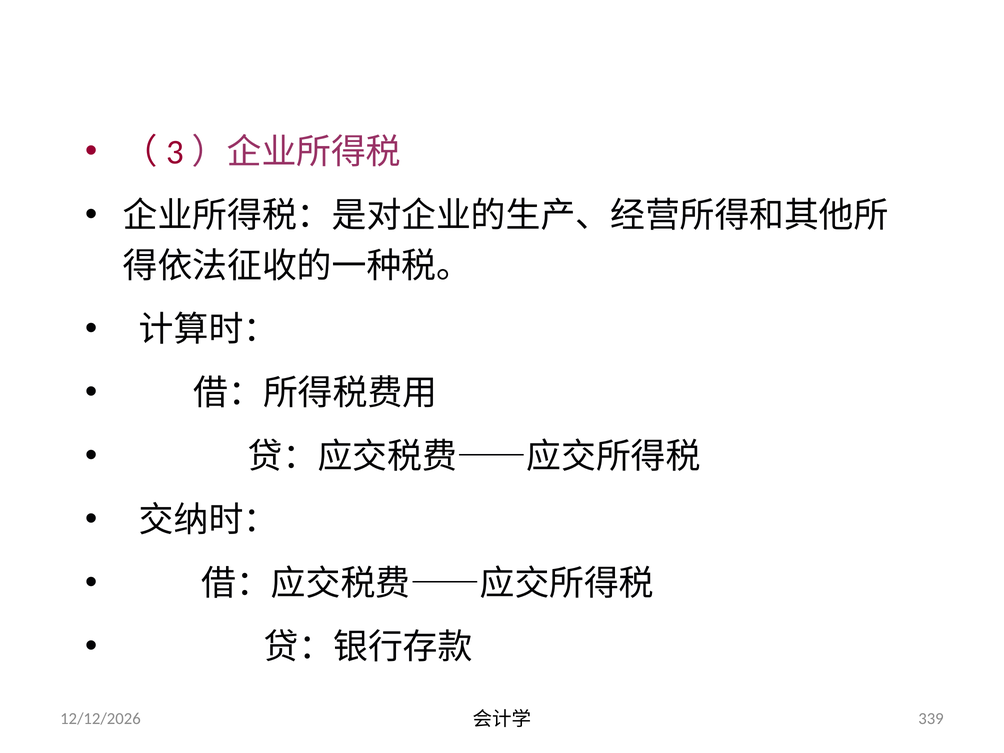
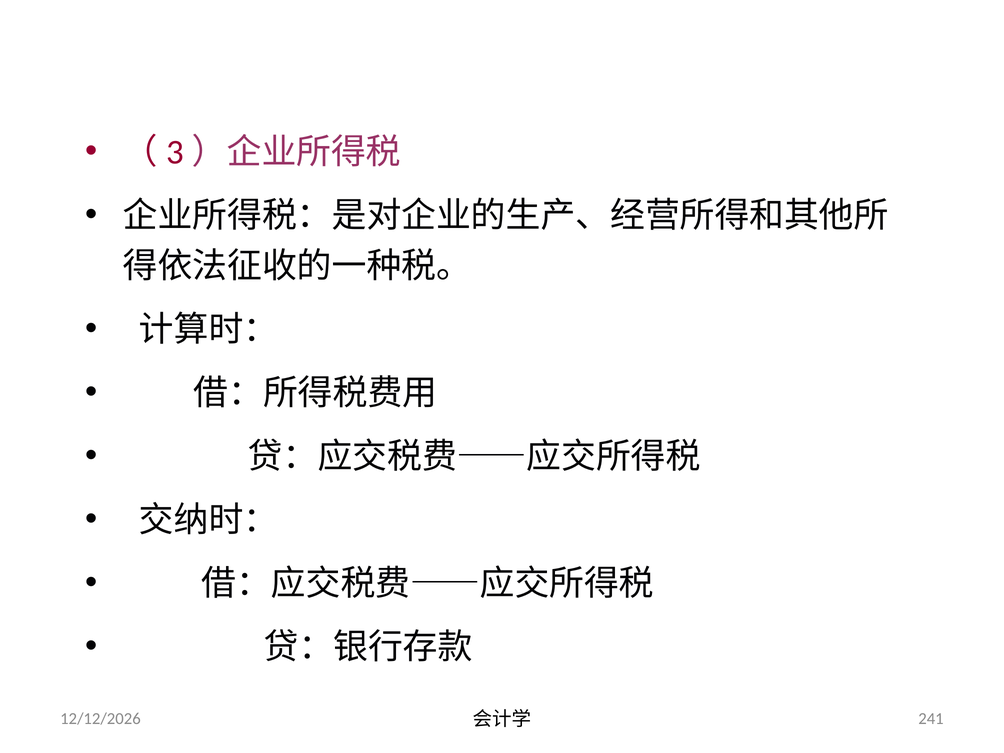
339: 339 -> 241 (931, 719)
